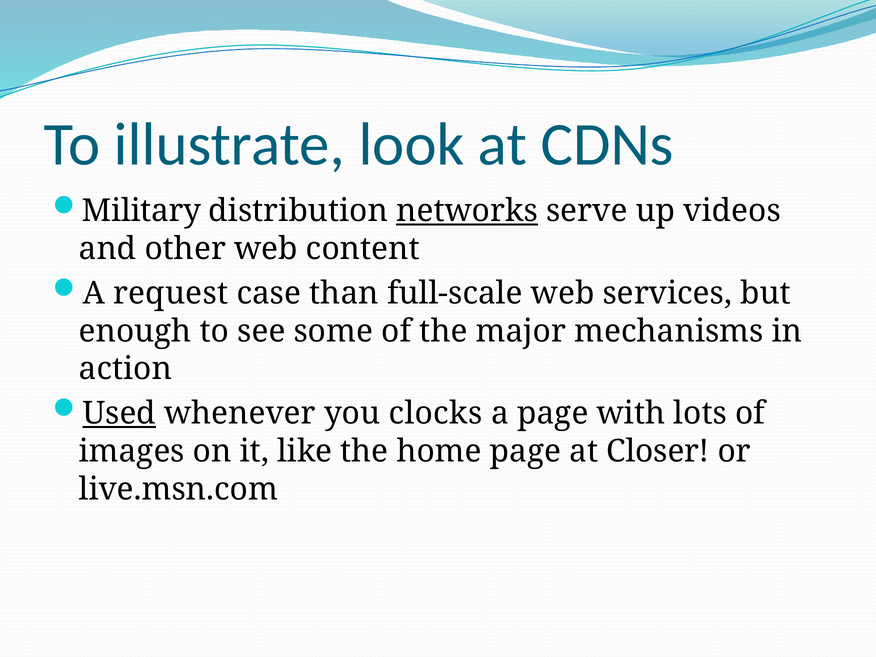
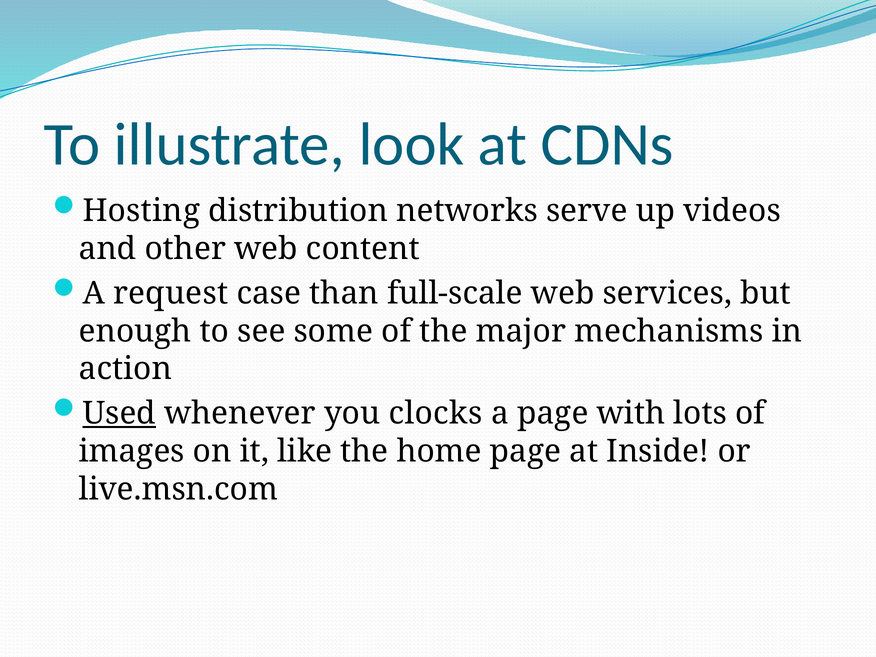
Military: Military -> Hosting (141, 211)
networks underline: present -> none (467, 211)
Closer: Closer -> Inside (658, 451)
